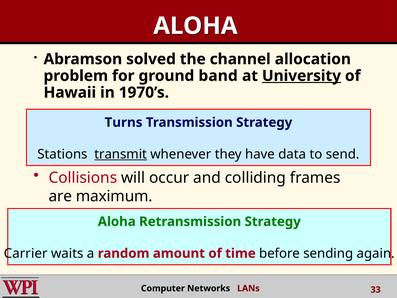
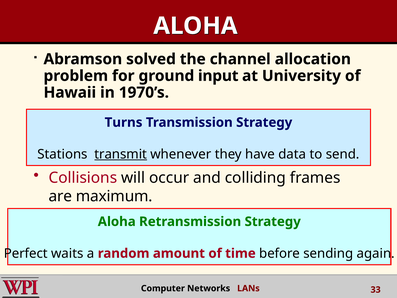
band: band -> input (218, 76)
University underline: present -> none (301, 76)
Carrier: Carrier -> Perfect (26, 253)
